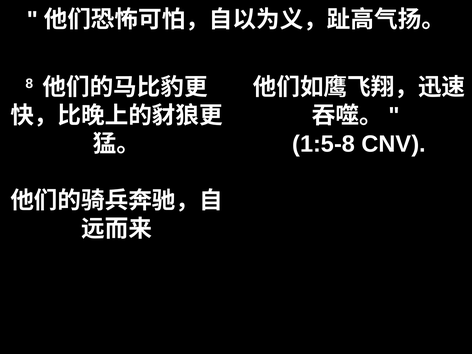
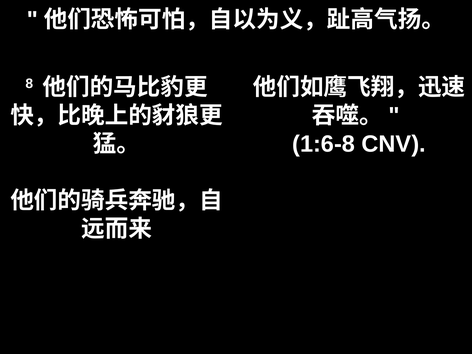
1:5-8: 1:5-8 -> 1:6-8 (324, 144)
